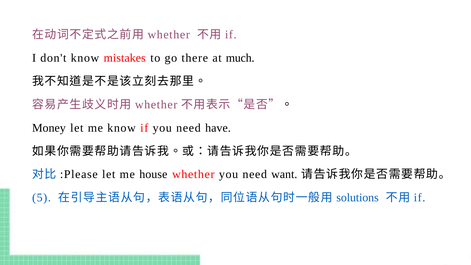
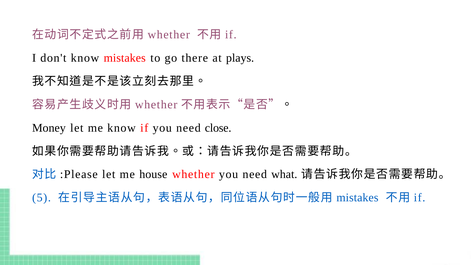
much: much -> plays (240, 58)
have: have -> close (218, 128)
want: want -> what (284, 174)
solutions: solutions -> mistakes (357, 198)
